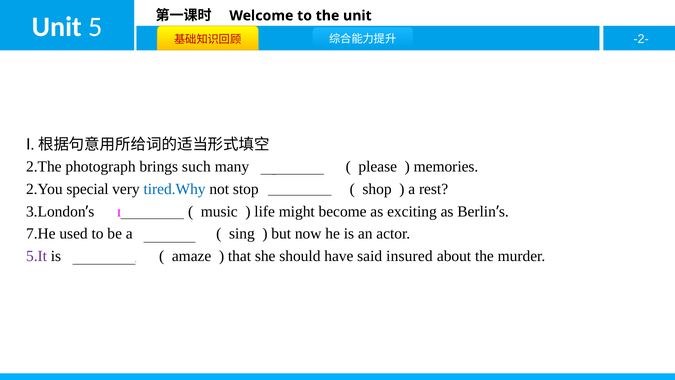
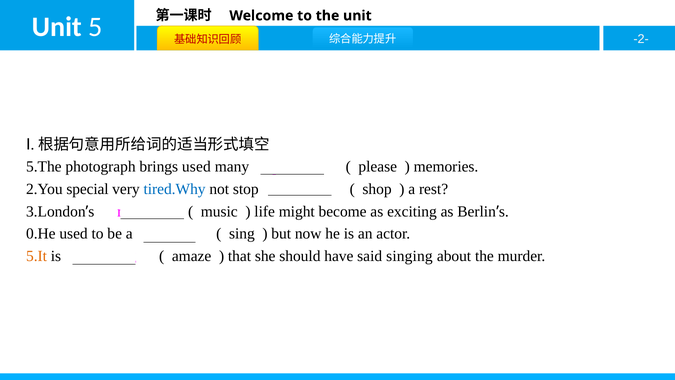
2.The: 2.The -> 5.The (44, 167)
brings such: such -> used (196, 167)
7.He: 7.He -> 0.He (41, 234)
5.It colour: purple -> orange (37, 256)
insured: insured -> singing (409, 256)
